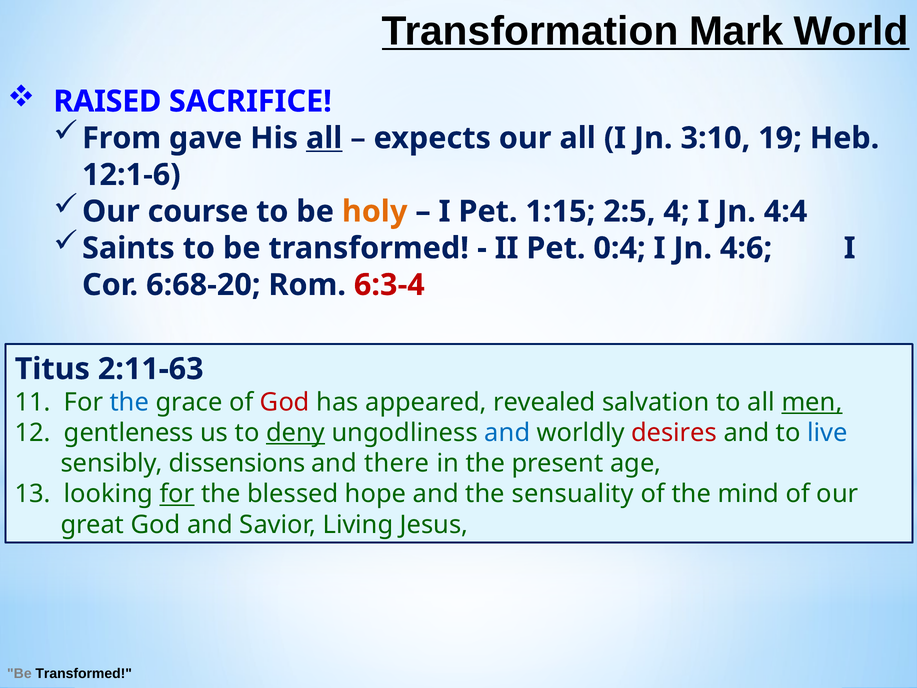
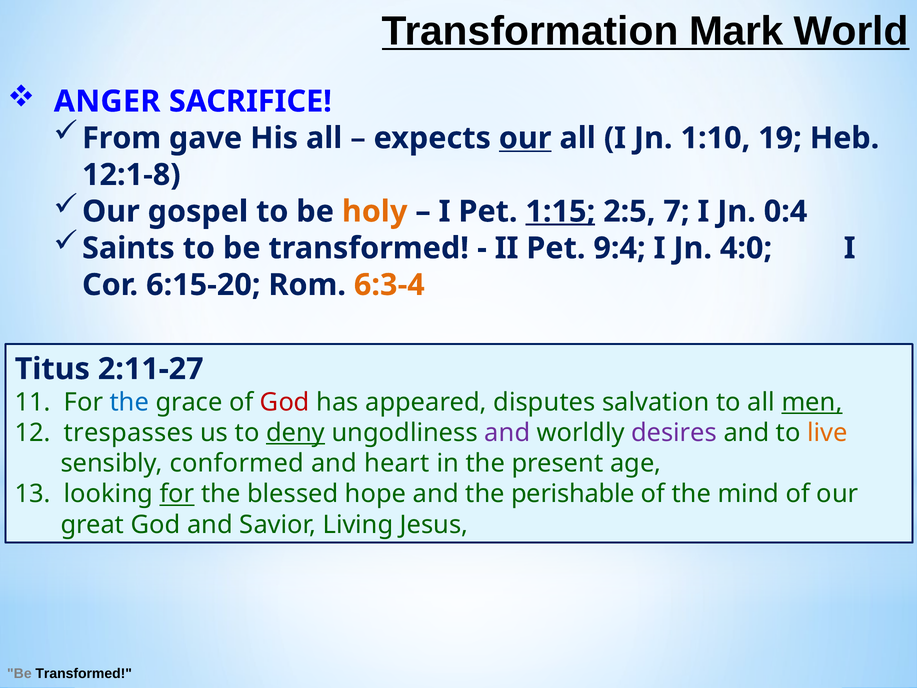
RAISED: RAISED -> ANGER (107, 101)
all underline: present -> none (324, 138)
our underline: none -> present (525, 138)
3:10: 3:10 -> 1:10 (715, 138)
12:1-6: 12:1-6 -> 12:1-8 (131, 175)
course: course -> gospel (198, 211)
1:15 underline: none -> present (560, 211)
4: 4 -> 7 (676, 211)
4:4: 4:4 -> 0:4 (786, 211)
0:4: 0:4 -> 9:4 (620, 248)
4:6: 4:6 -> 4:0 (746, 248)
6:68-20: 6:68-20 -> 6:15-20 (203, 285)
6:3-4 colour: red -> orange (389, 285)
2:11-63: 2:11-63 -> 2:11-27 (151, 369)
revealed: revealed -> disputes (544, 402)
gentleness: gentleness -> trespasses (129, 433)
and colour: blue -> purple (507, 433)
desires colour: red -> purple (674, 433)
live colour: blue -> orange (827, 433)
dissensions: dissensions -> conformed (237, 463)
there: there -> heart (397, 463)
sensuality: sensuality -> perishable (573, 494)
